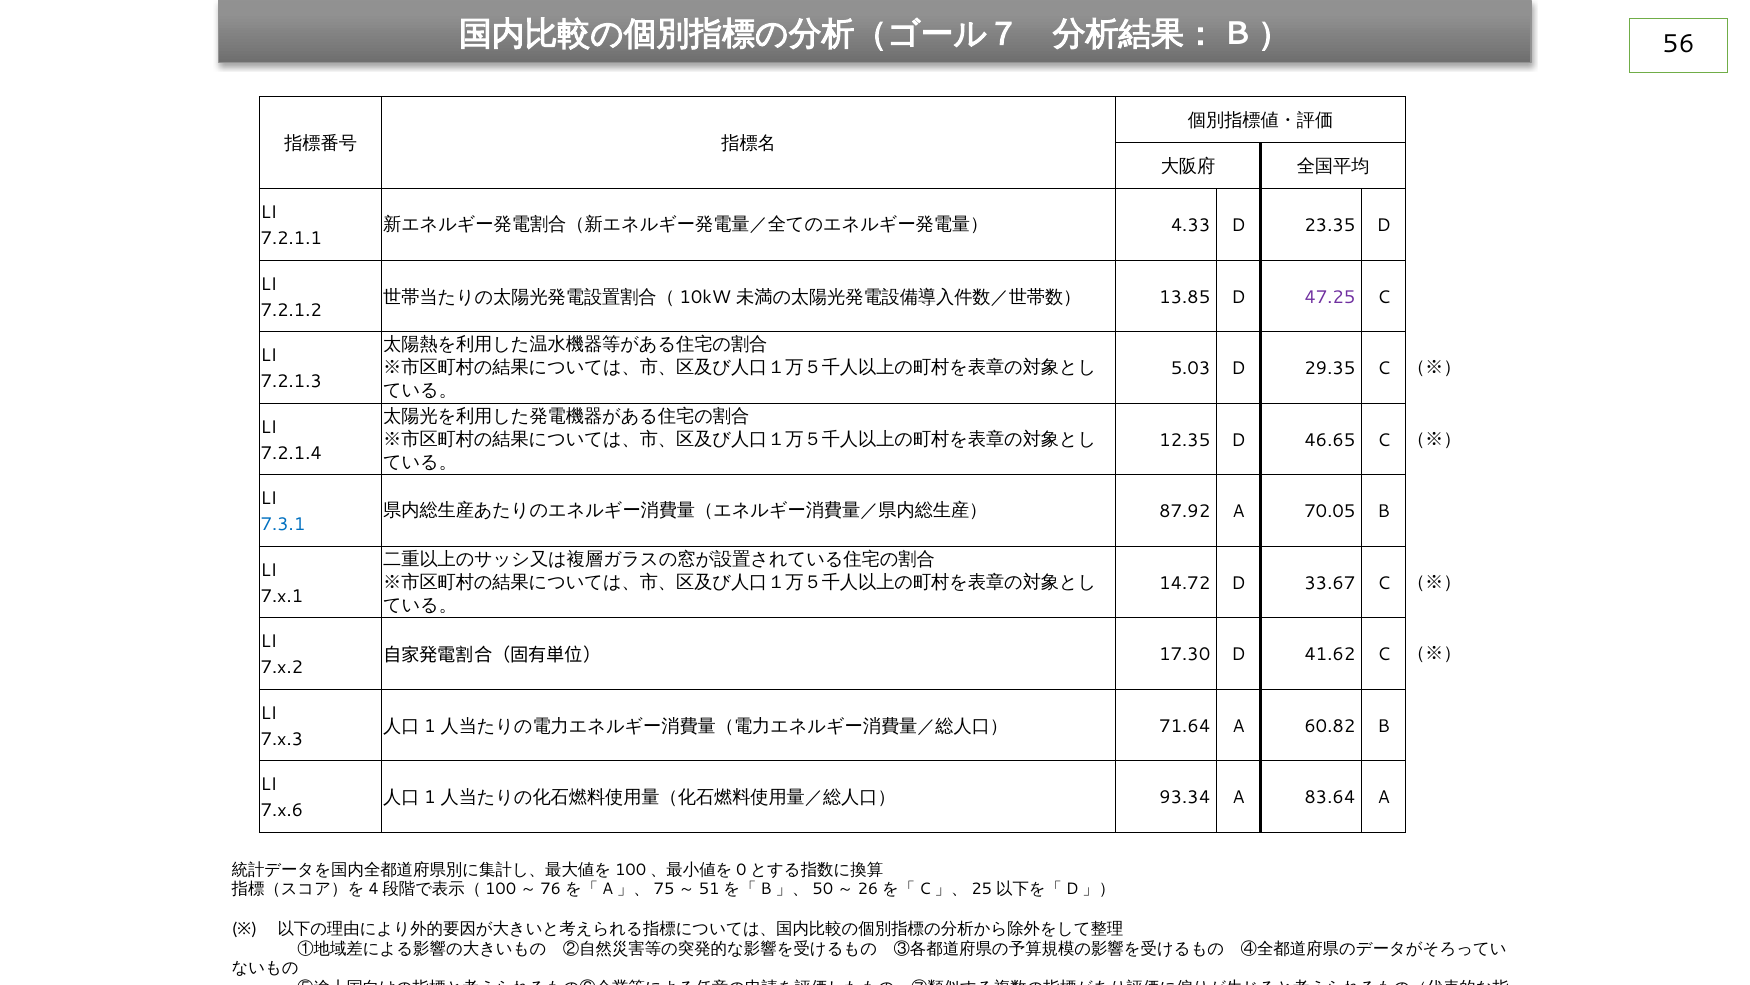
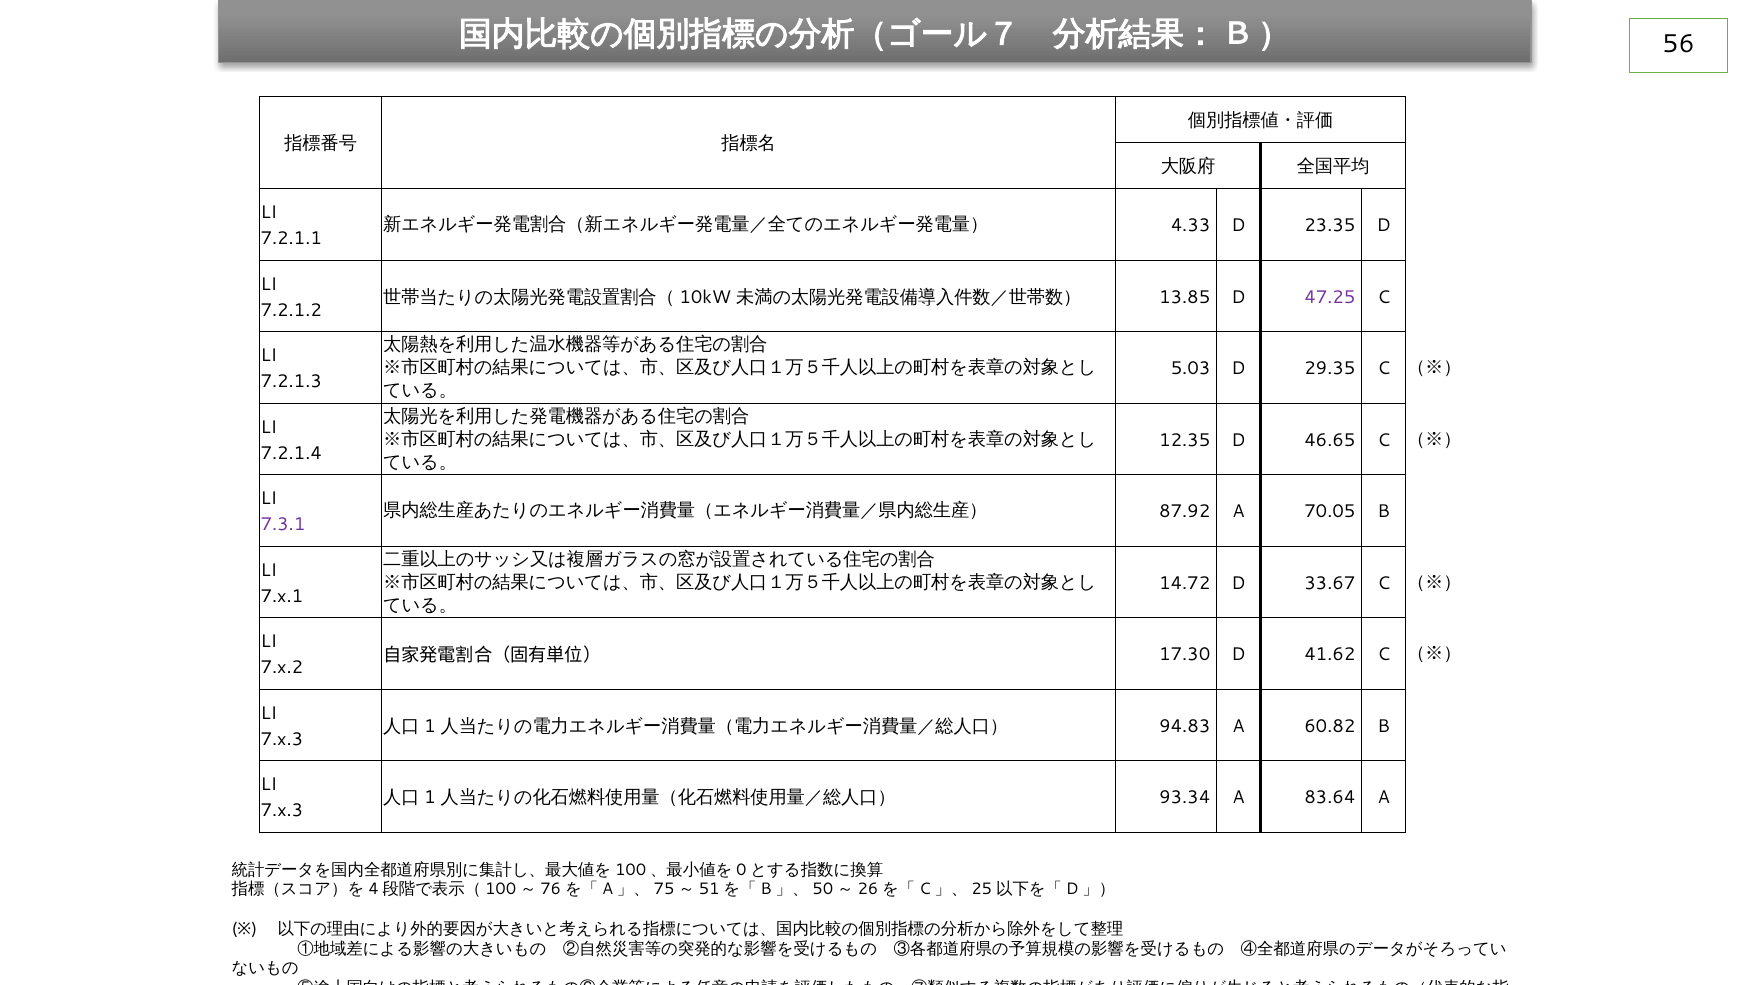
7.3.1 colour: blue -> purple (283, 524)
71.64: 71.64 -> 94.83 (1185, 726)
7.x.6: 7.x.6 -> 7.x.3 (282, 810)
